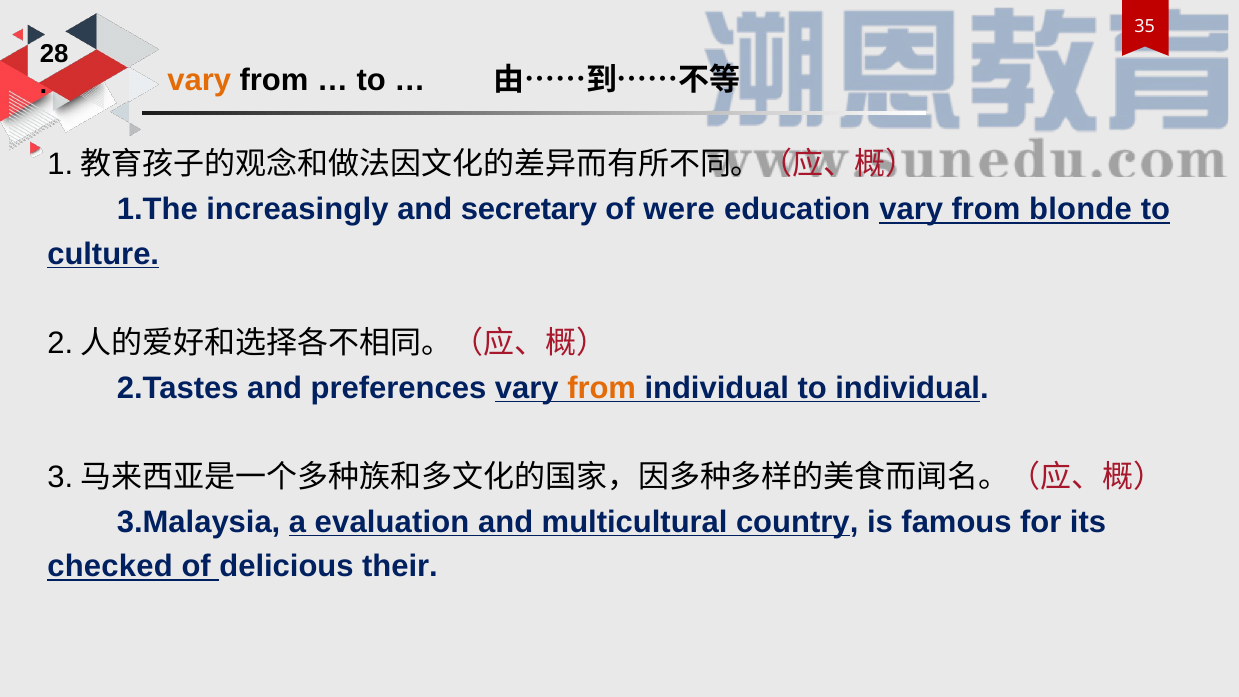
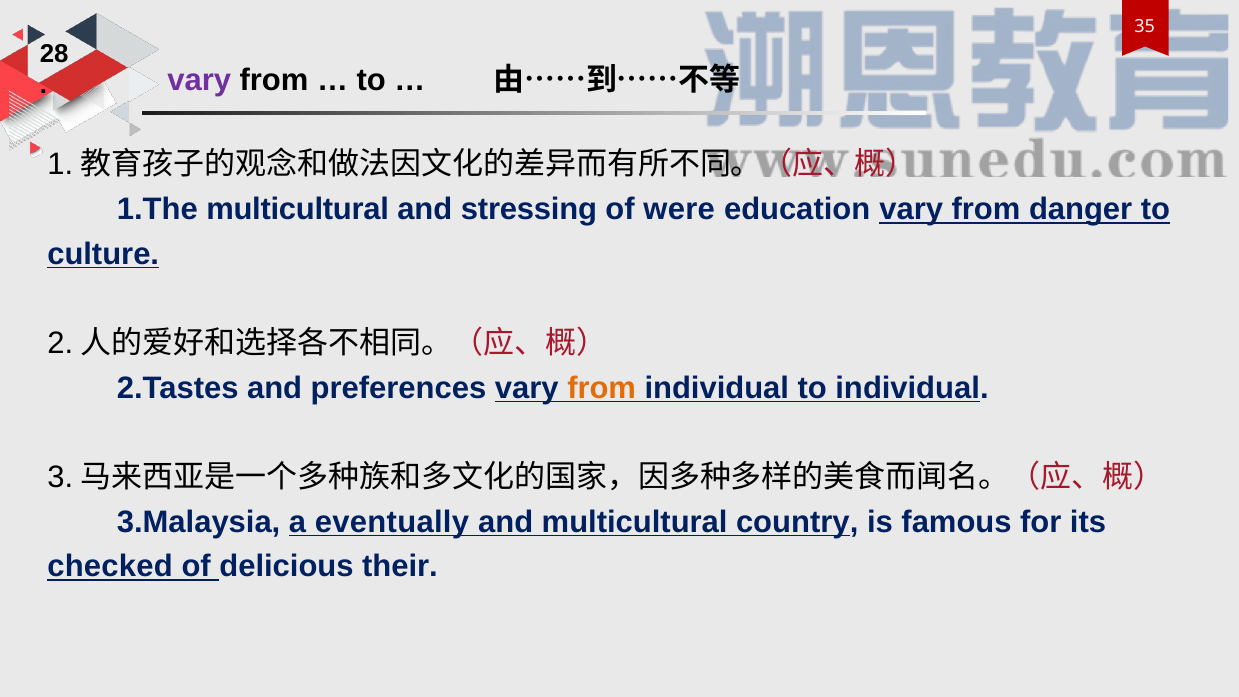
vary colour: orange -> purple (199, 81)
✍1.The increasingly: increasingly -> multicultural (298, 209)
secretary: secretary -> stressing (529, 209)
blonde: blonde -> danger (1081, 209)
evaluation: evaluation -> eventually (392, 522)
